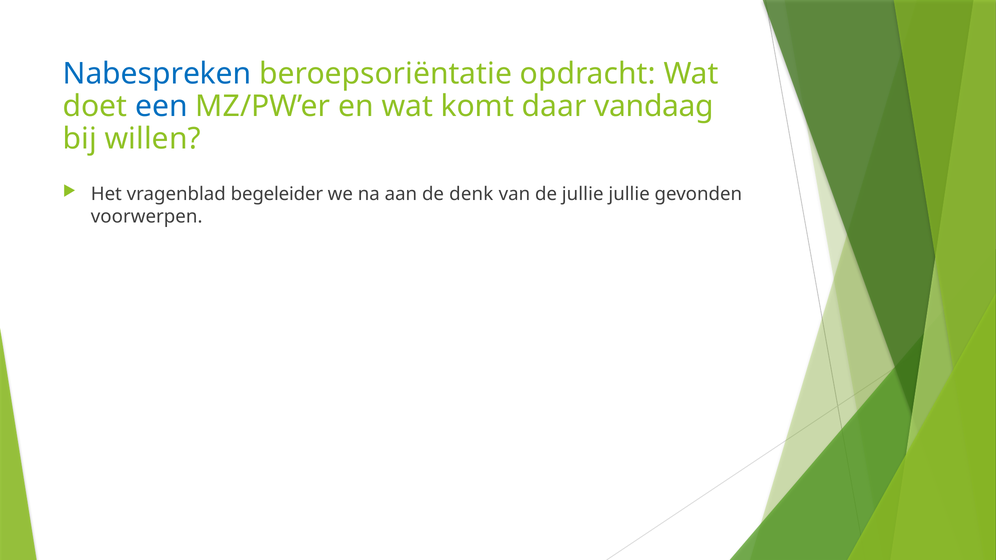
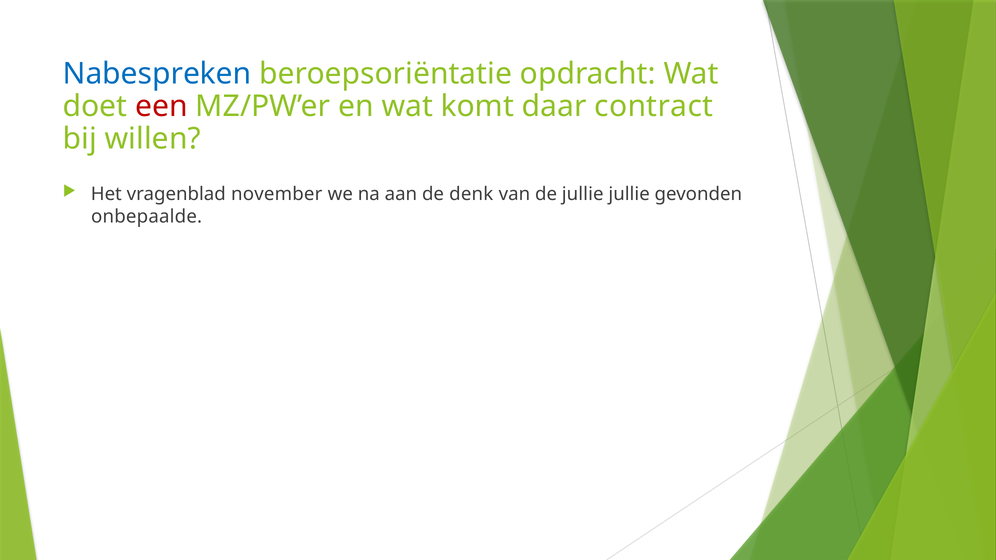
een colour: blue -> red (161, 106)
vandaag: vandaag -> contract (654, 106)
begeleider: begeleider -> november (277, 194)
voorwerpen: voorwerpen -> onbepaalde (147, 217)
